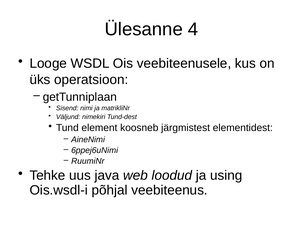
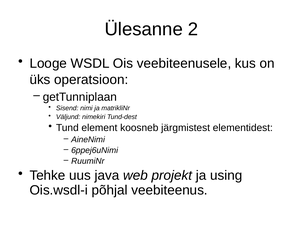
4: 4 -> 2 (193, 29)
loodud: loodud -> projekt (172, 176)
